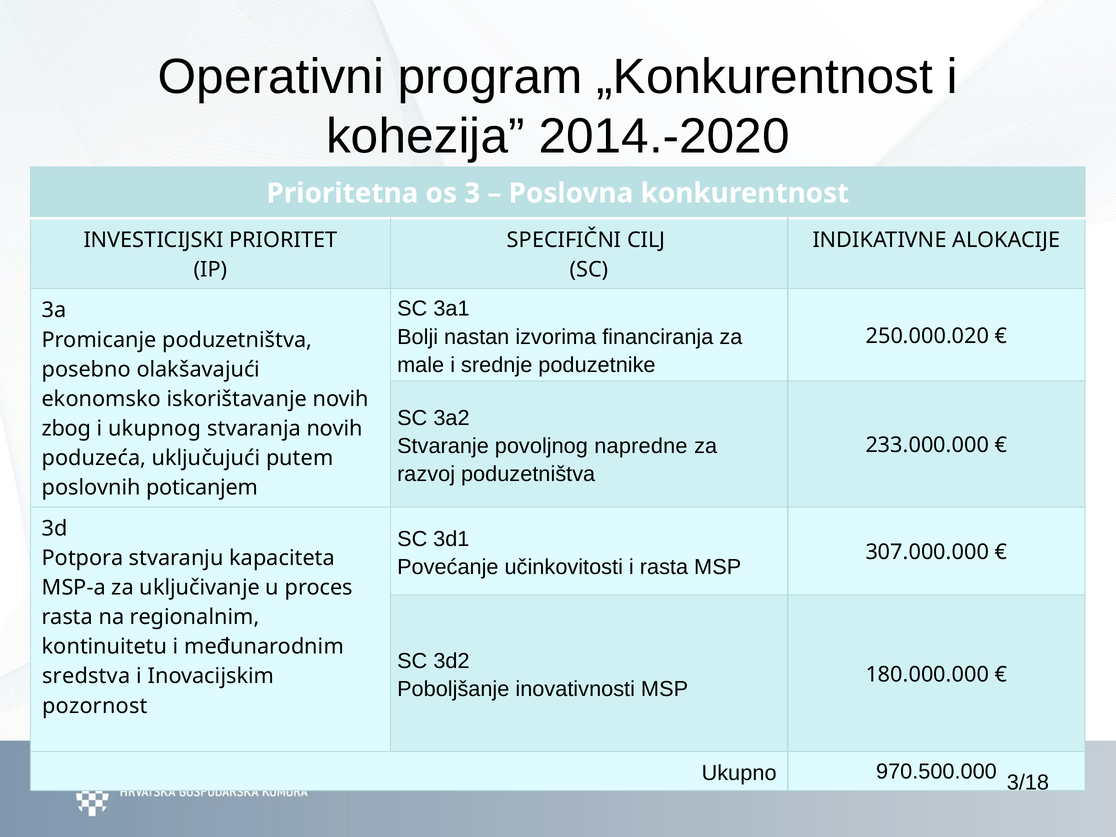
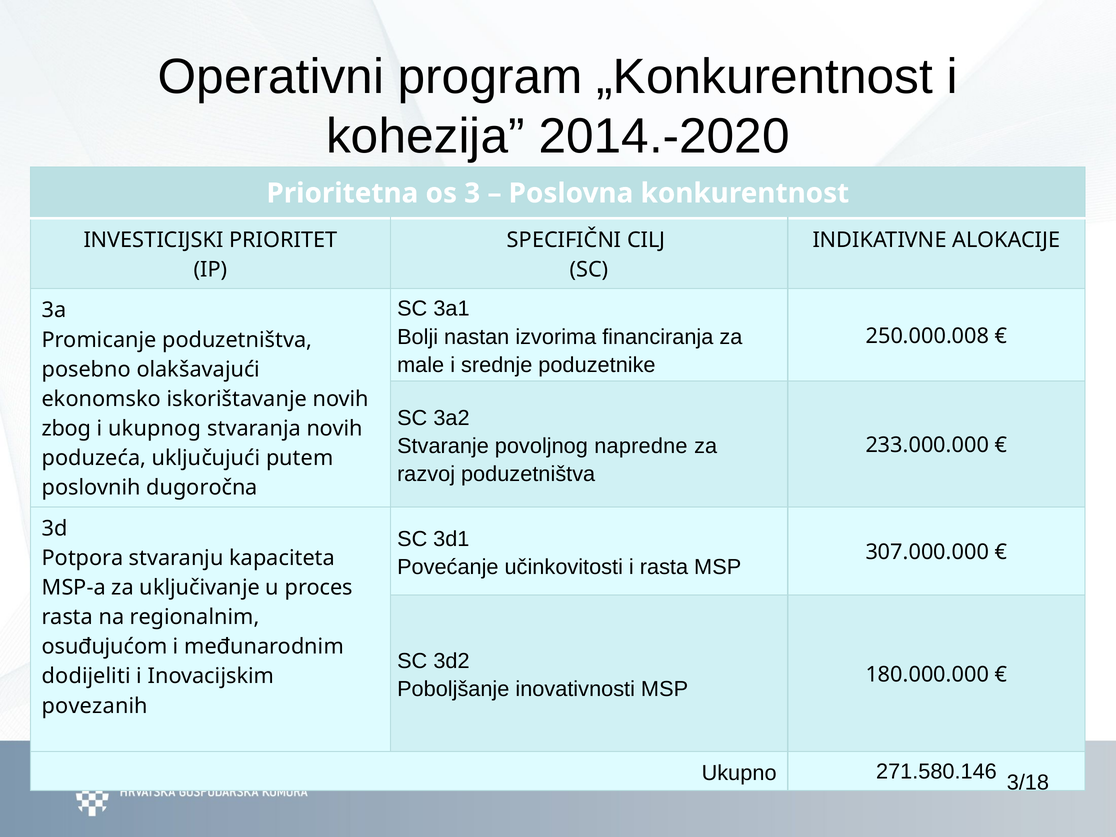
250.000.020: 250.000.020 -> 250.000.008 (927, 336)
poticanjem: poticanjem -> dugoročna (202, 488)
kontinuitetu: kontinuitetu -> osuđujućom (105, 647)
sredstva: sredstva -> dodijeliti (86, 676)
pozornost: pozornost -> povezanih (95, 706)
970.500.000: 970.500.000 -> 271.580.146 (936, 771)
